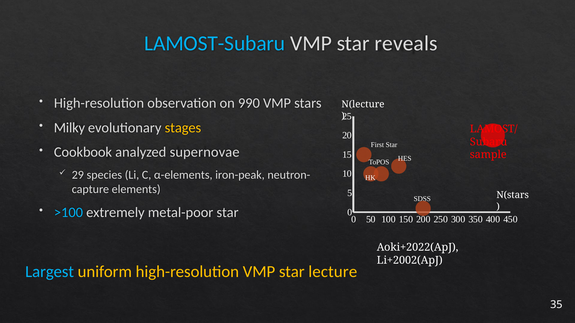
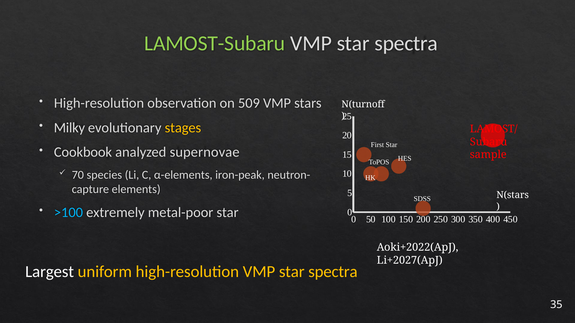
LAMOST-Subaru colour: light blue -> light green (215, 43)
reveals: reveals -> spectra (406, 43)
990: 990 -> 509 (249, 103)
N(lecture: N(lecture -> N(turnoff (363, 105)
29: 29 -> 70 (78, 175)
Li+2002(ApJ: Li+2002(ApJ -> Li+2027(ApJ (410, 261)
Largest colour: light blue -> white (50, 272)
high-resolution VMP star lecture: lecture -> spectra (333, 272)
